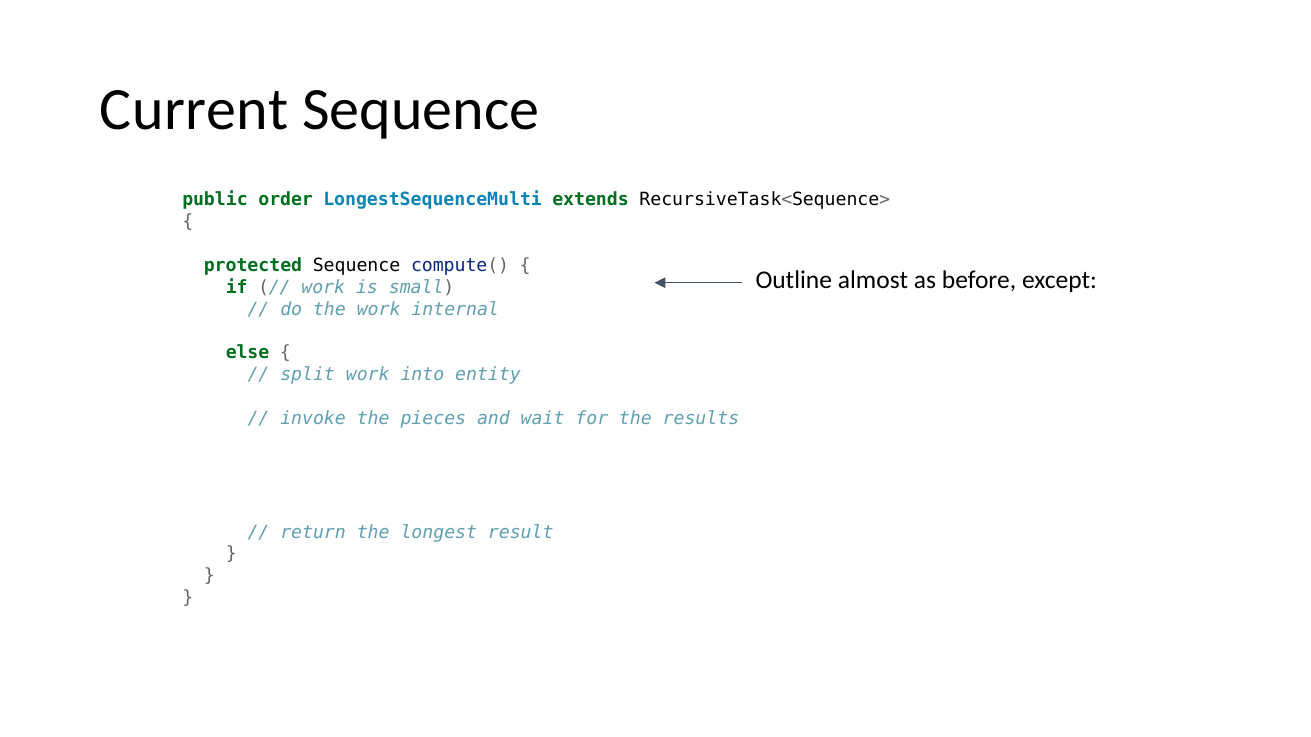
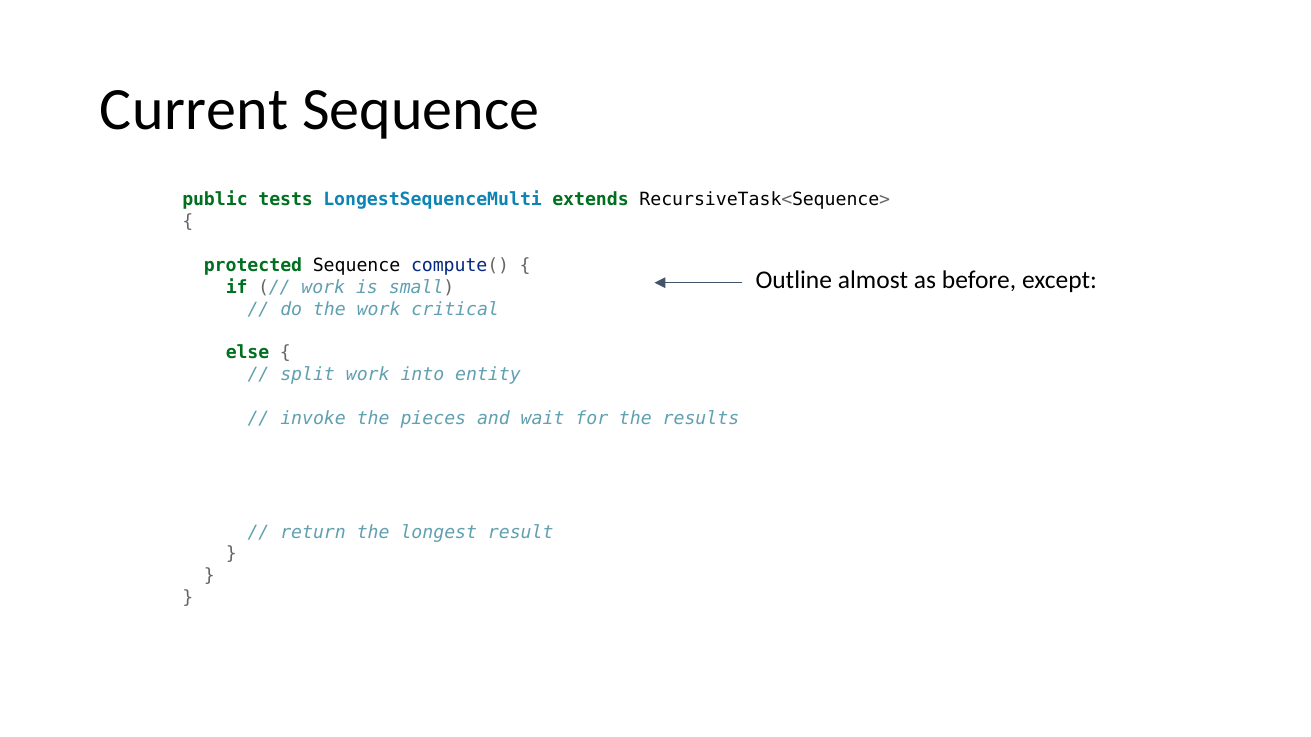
order: order -> tests (286, 200)
internal: internal -> critical (455, 309)
